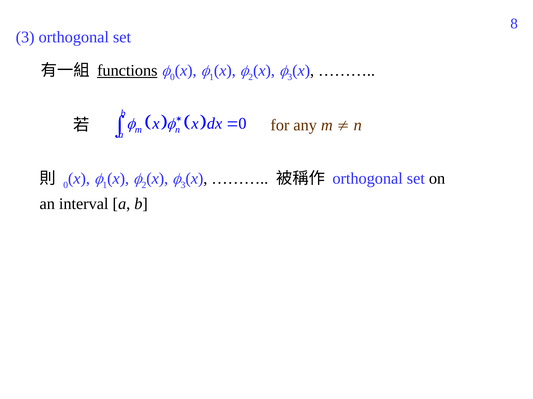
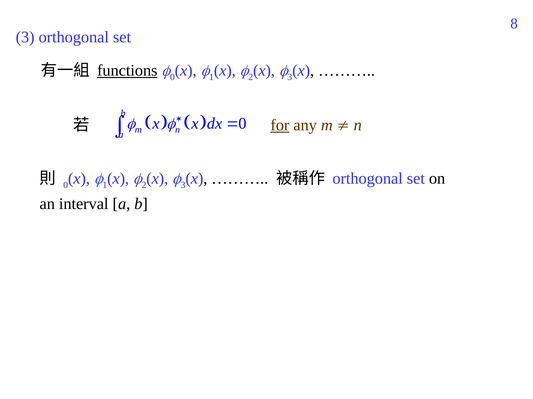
for underline: none -> present (280, 125)
